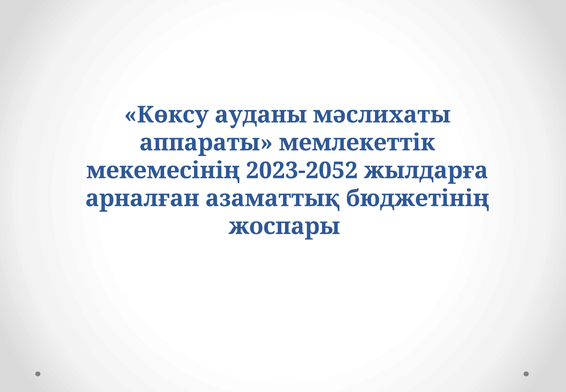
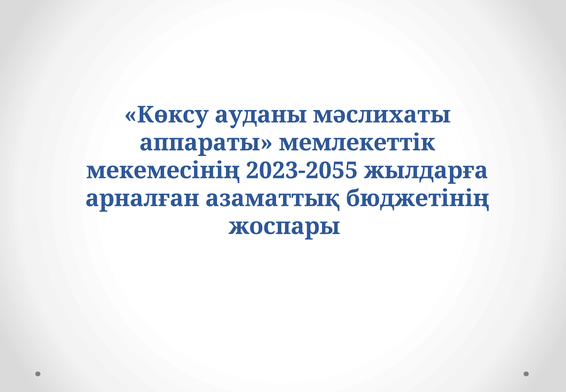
2023-2052: 2023-2052 -> 2023-2055 (302, 171)
